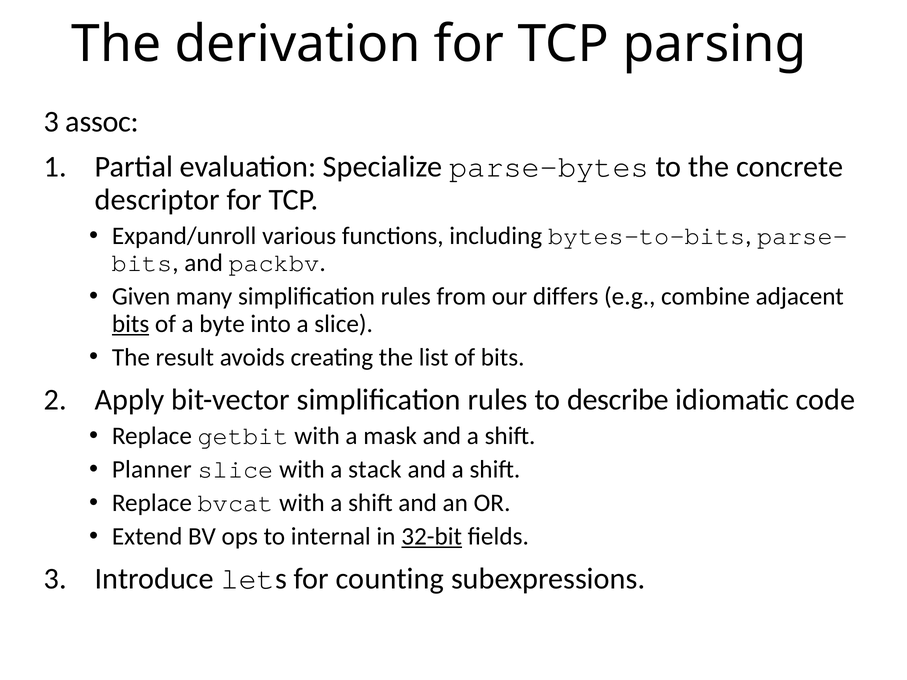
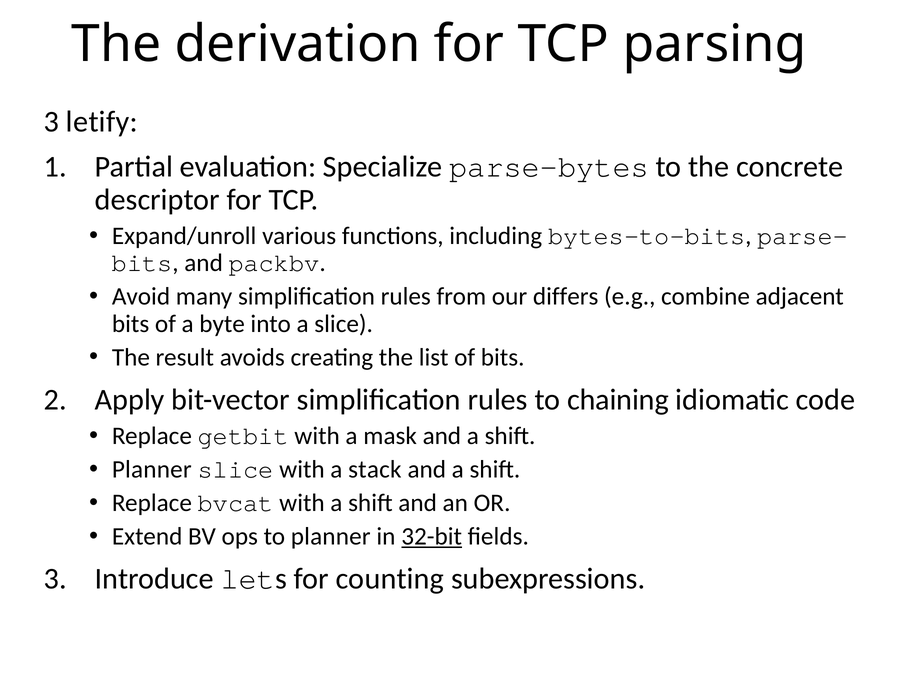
assoc: assoc -> letify (102, 122)
Given: Given -> Avoid (141, 297)
bits underline: present -> none (131, 324)
describe: describe -> chaining (618, 400)
to internal: internal -> planner (331, 537)
